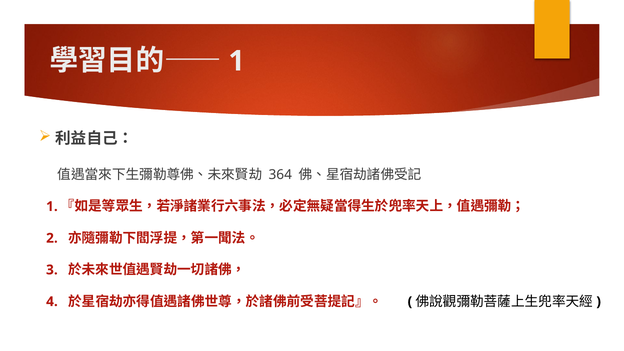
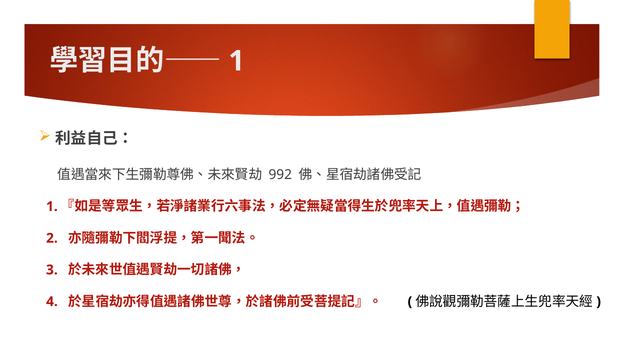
364: 364 -> 992 (280, 175)
